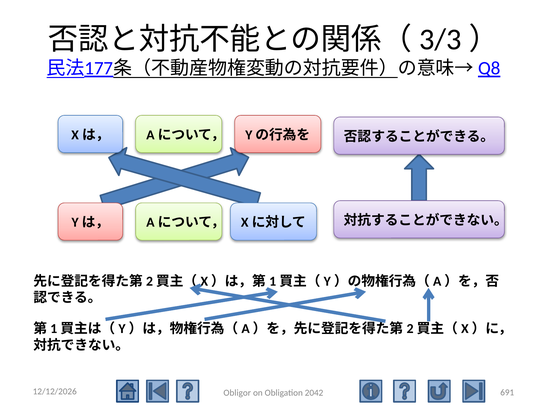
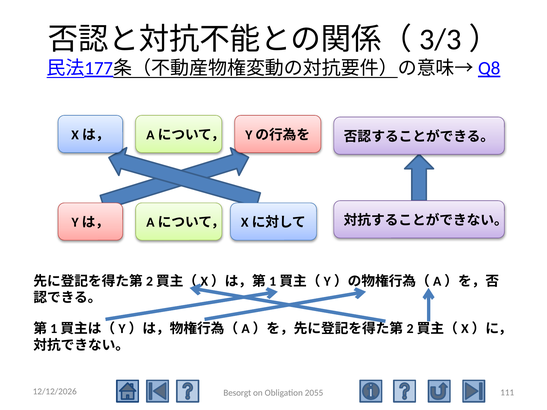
691: 691 -> 111 (507, 393)
Obligor: Obligor -> Besorgt (237, 393)
2042: 2042 -> 2055 (314, 393)
